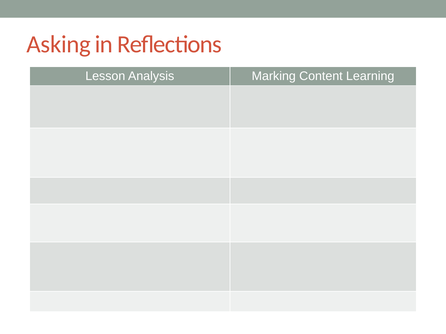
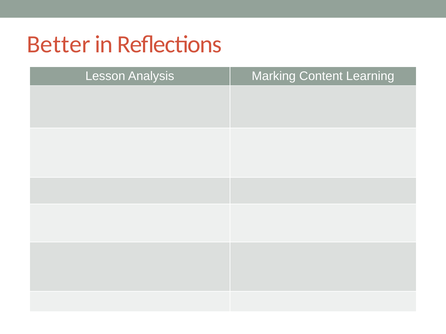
Asking: Asking -> Better (59, 44)
